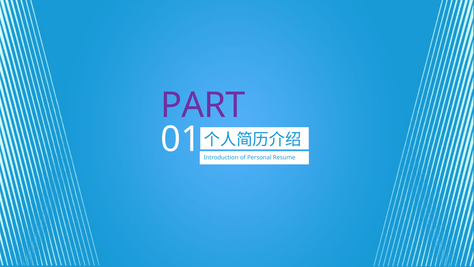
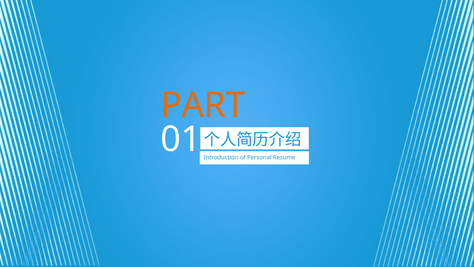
PART colour: purple -> orange (203, 105)
